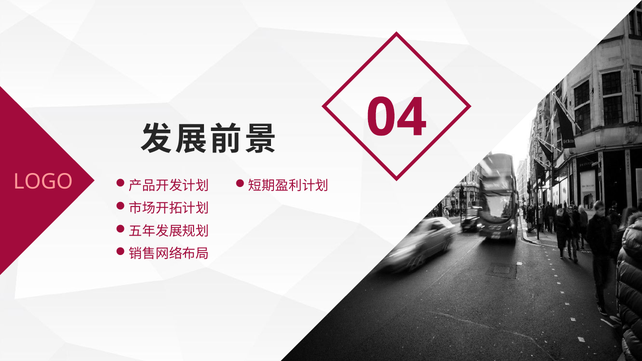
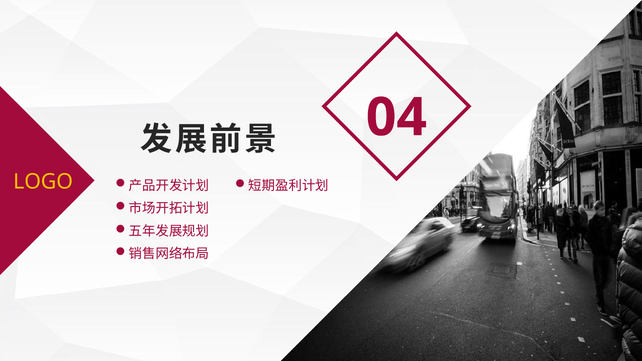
LOGO colour: pink -> yellow (43, 182)
